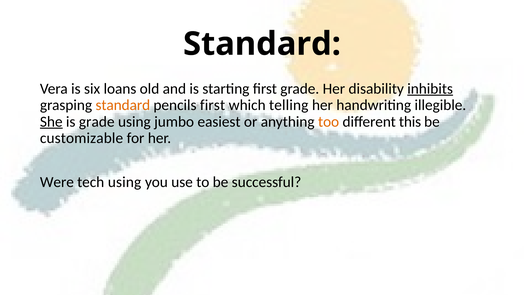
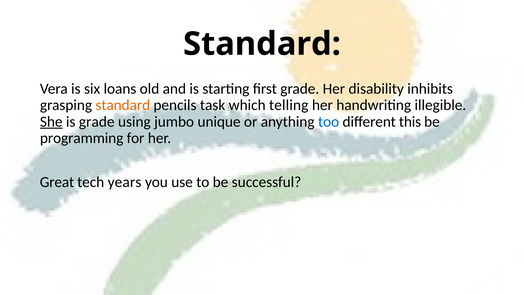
inhibits underline: present -> none (430, 89)
pencils first: first -> task (213, 105)
easiest: easiest -> unique (219, 122)
too colour: orange -> blue (329, 122)
customizable: customizable -> programming (82, 138)
Were: Were -> Great (57, 182)
tech using: using -> years (125, 182)
